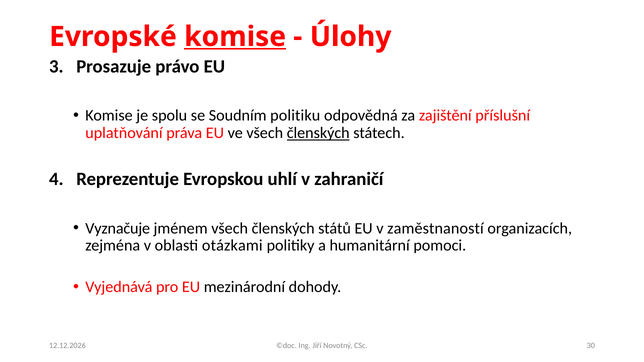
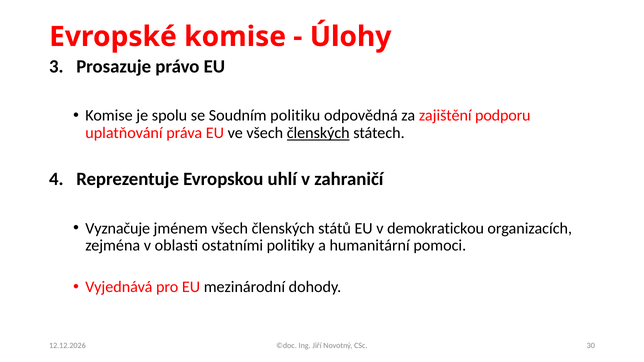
komise underline: present -> none (235, 37)
příslušní: příslušní -> podporu (503, 116)
zaměstnaností: zaměstnaností -> demokratickou (436, 228)
otázkami: otázkami -> ostatními (232, 246)
